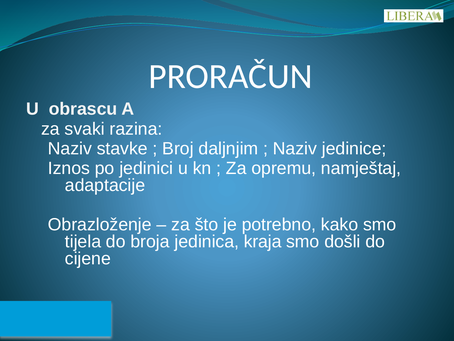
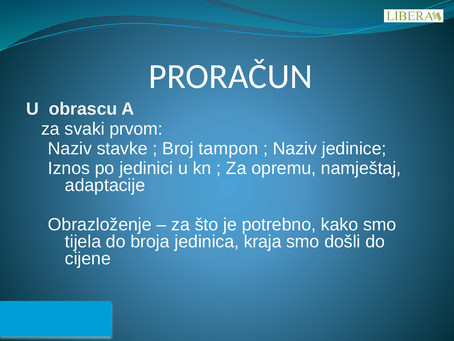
razina: razina -> prvom (136, 129)
daljnjim: daljnjim -> tampon (228, 149)
